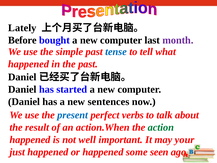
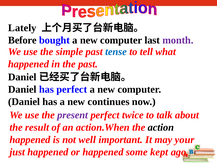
has started: started -> perfect (72, 89)
sentences: sentences -> continues (109, 102)
present colour: blue -> purple (73, 115)
verbs: verbs -> twice (133, 115)
action colour: green -> black (161, 127)
seen: seen -> kept (159, 152)
